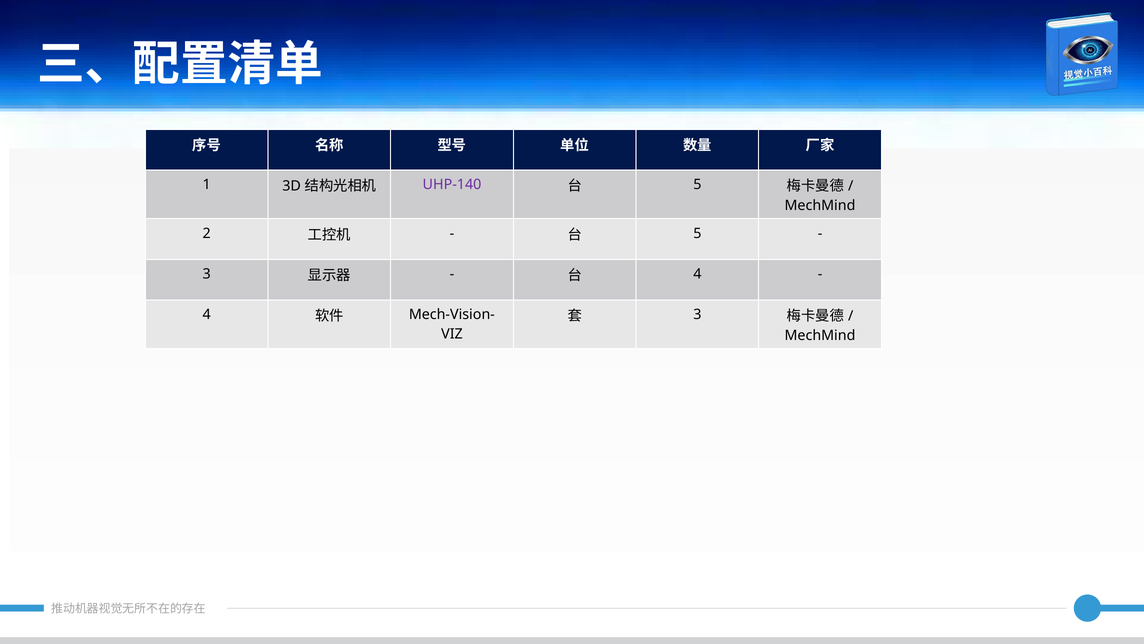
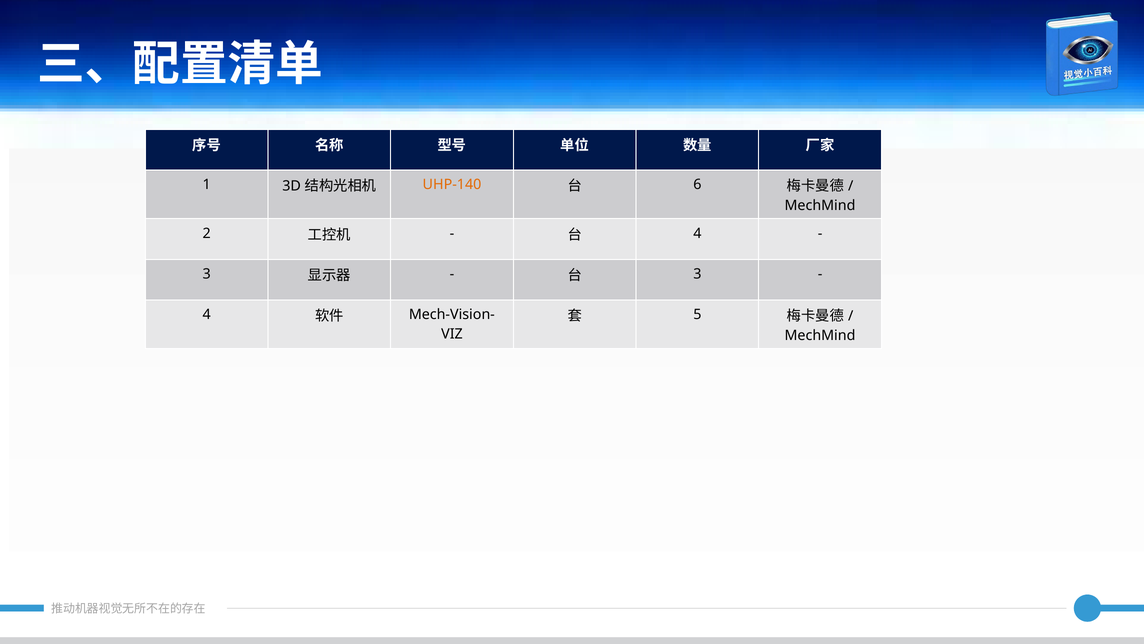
UHP-140 colour: purple -> orange (452, 185)
5: 5 -> 6 (697, 185)
5: 5 -> 4 (697, 233)
4: 4 -> 3 (697, 274)
3: 3 -> 5 (697, 314)
